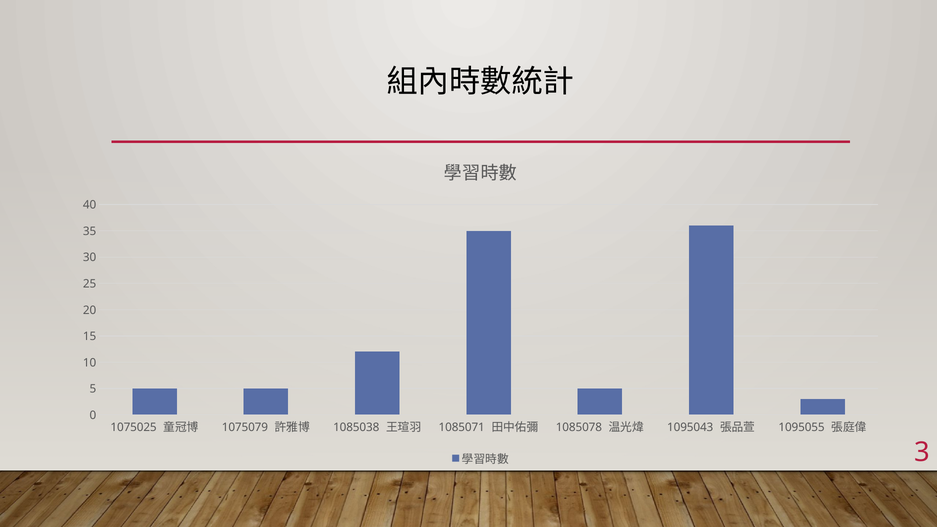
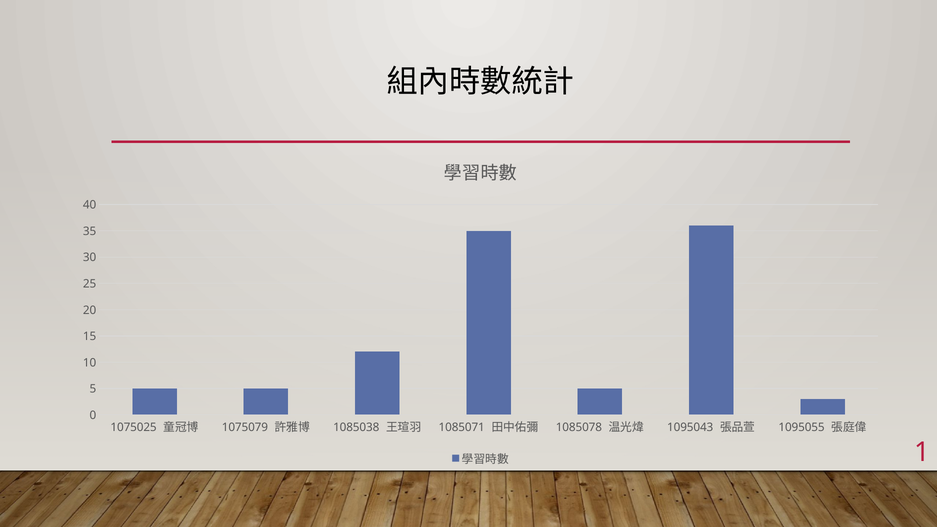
3: 3 -> 1 (922, 452)
